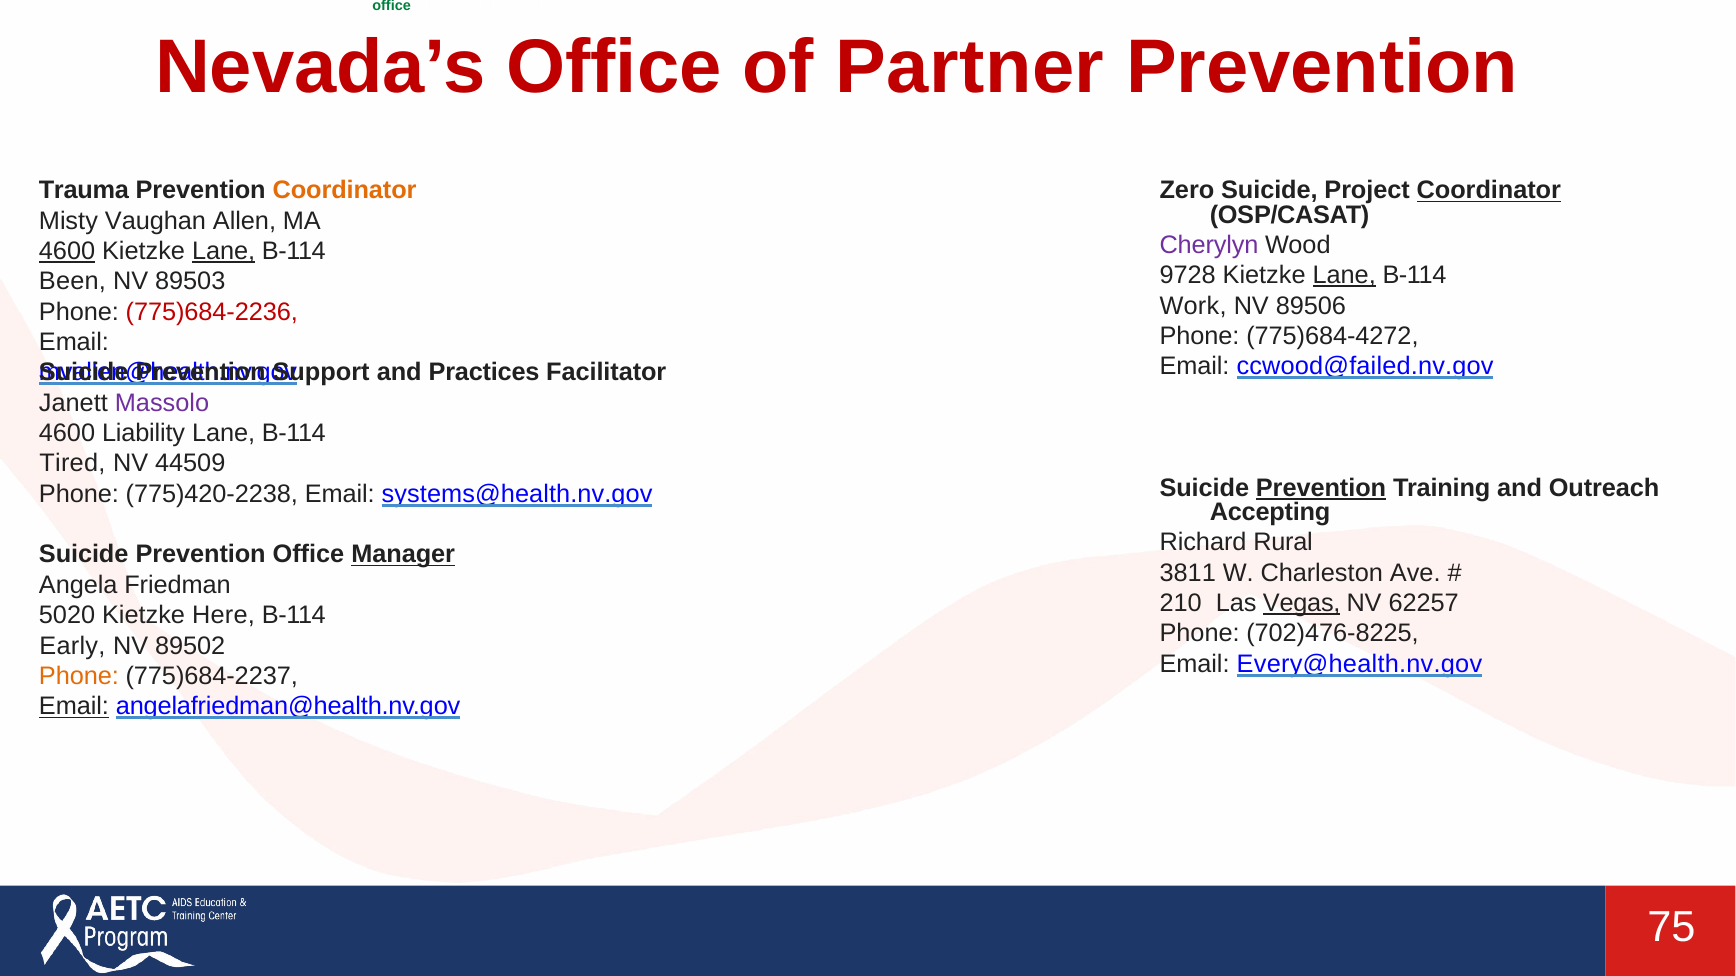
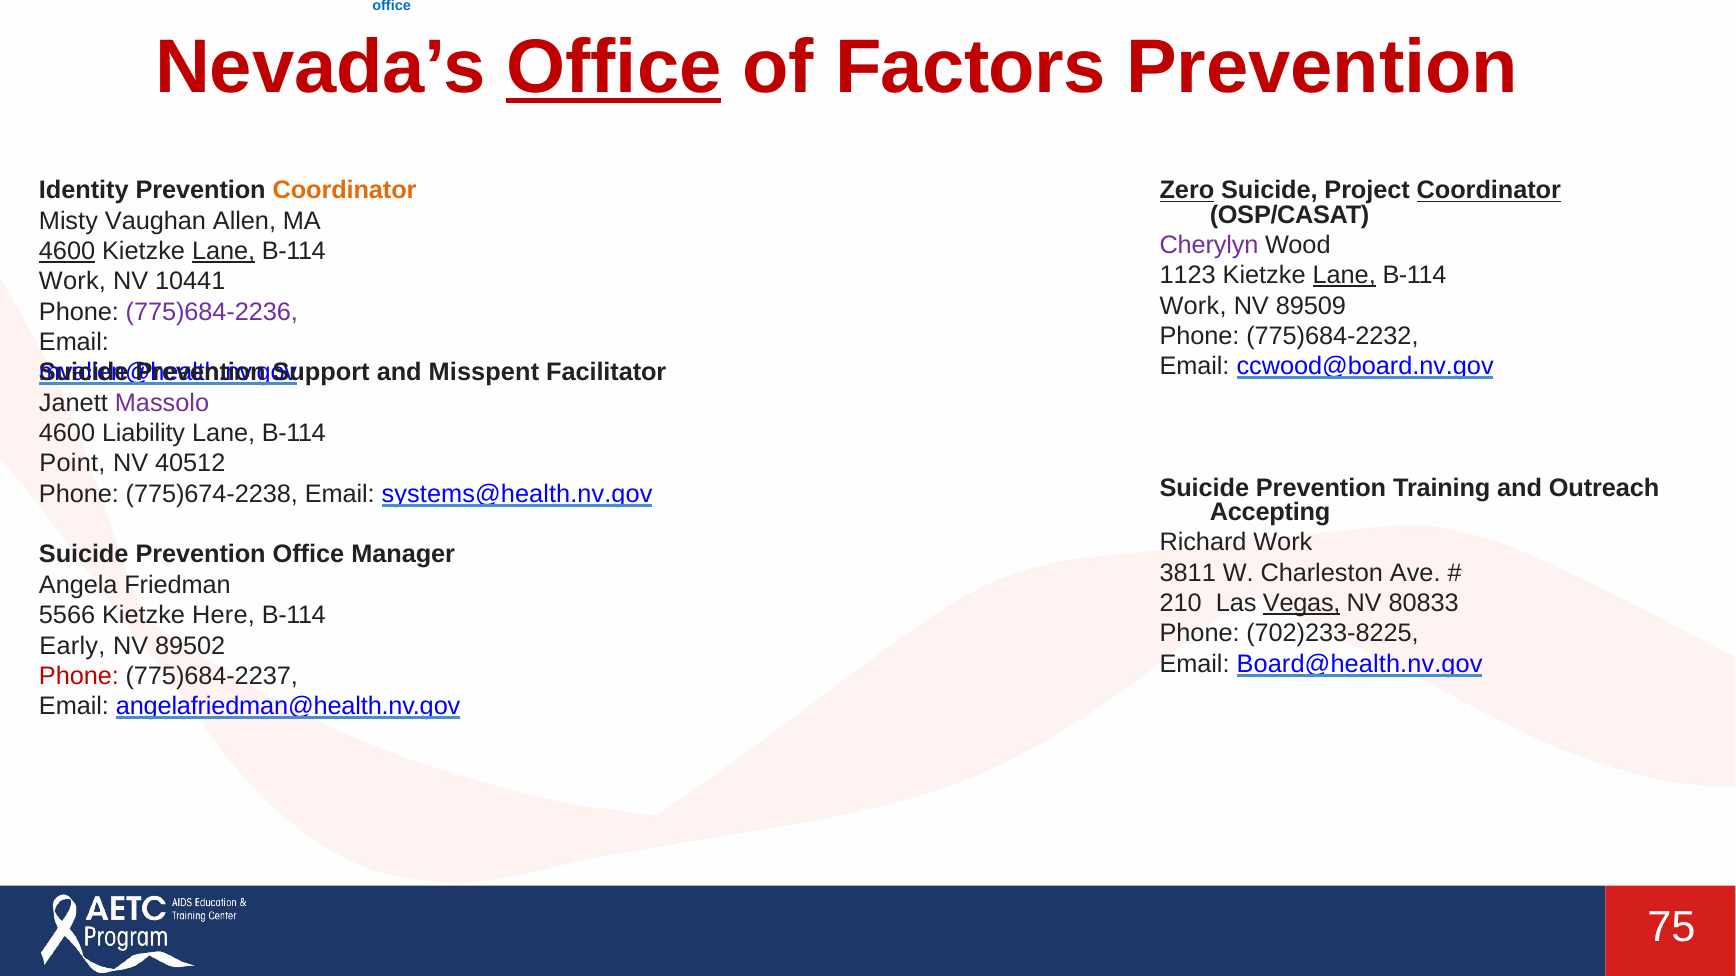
office colour: green -> blue (392, 6)
Office underline: none -> present (614, 68)
Partner: Partner -> Factors (970, 68)
Trauma: Trauma -> Identity (84, 190)
Zero underline: none -> present (1187, 191)
9728: 9728 -> 1123 (1188, 275)
Been: Been -> Work (72, 282)
89503: 89503 -> 10441 (190, 282)
89506: 89506 -> 89509 (1311, 306)
775)684-2236 colour: red -> purple (212, 312)
775)684-4272: 775)684-4272 -> 775)684-2232 (1332, 336)
ccwood@failed.nv.gov: ccwood@failed.nv.gov -> ccwood@board.nv.gov (1365, 367)
Practices: Practices -> Misspent (484, 373)
Tired: Tired -> Point (72, 464)
44509: 44509 -> 40512 (190, 464)
Prevention underline: present -> none (1321, 488)
775)420-2238: 775)420-2238 -> 775)674-2238 (212, 494)
Richard Rural: Rural -> Work (1283, 543)
Manager underline: present -> none (403, 555)
62257: 62257 -> 80833 (1424, 604)
5020: 5020 -> 5566 (67, 616)
702)476-8225: 702)476-8225 -> 702)233-8225 (1332, 634)
Every@health.nv.gov: Every@health.nv.gov -> Board@health.nv.gov (1360, 664)
Phone colour: orange -> red (79, 677)
Email underline: present -> none (74, 707)
